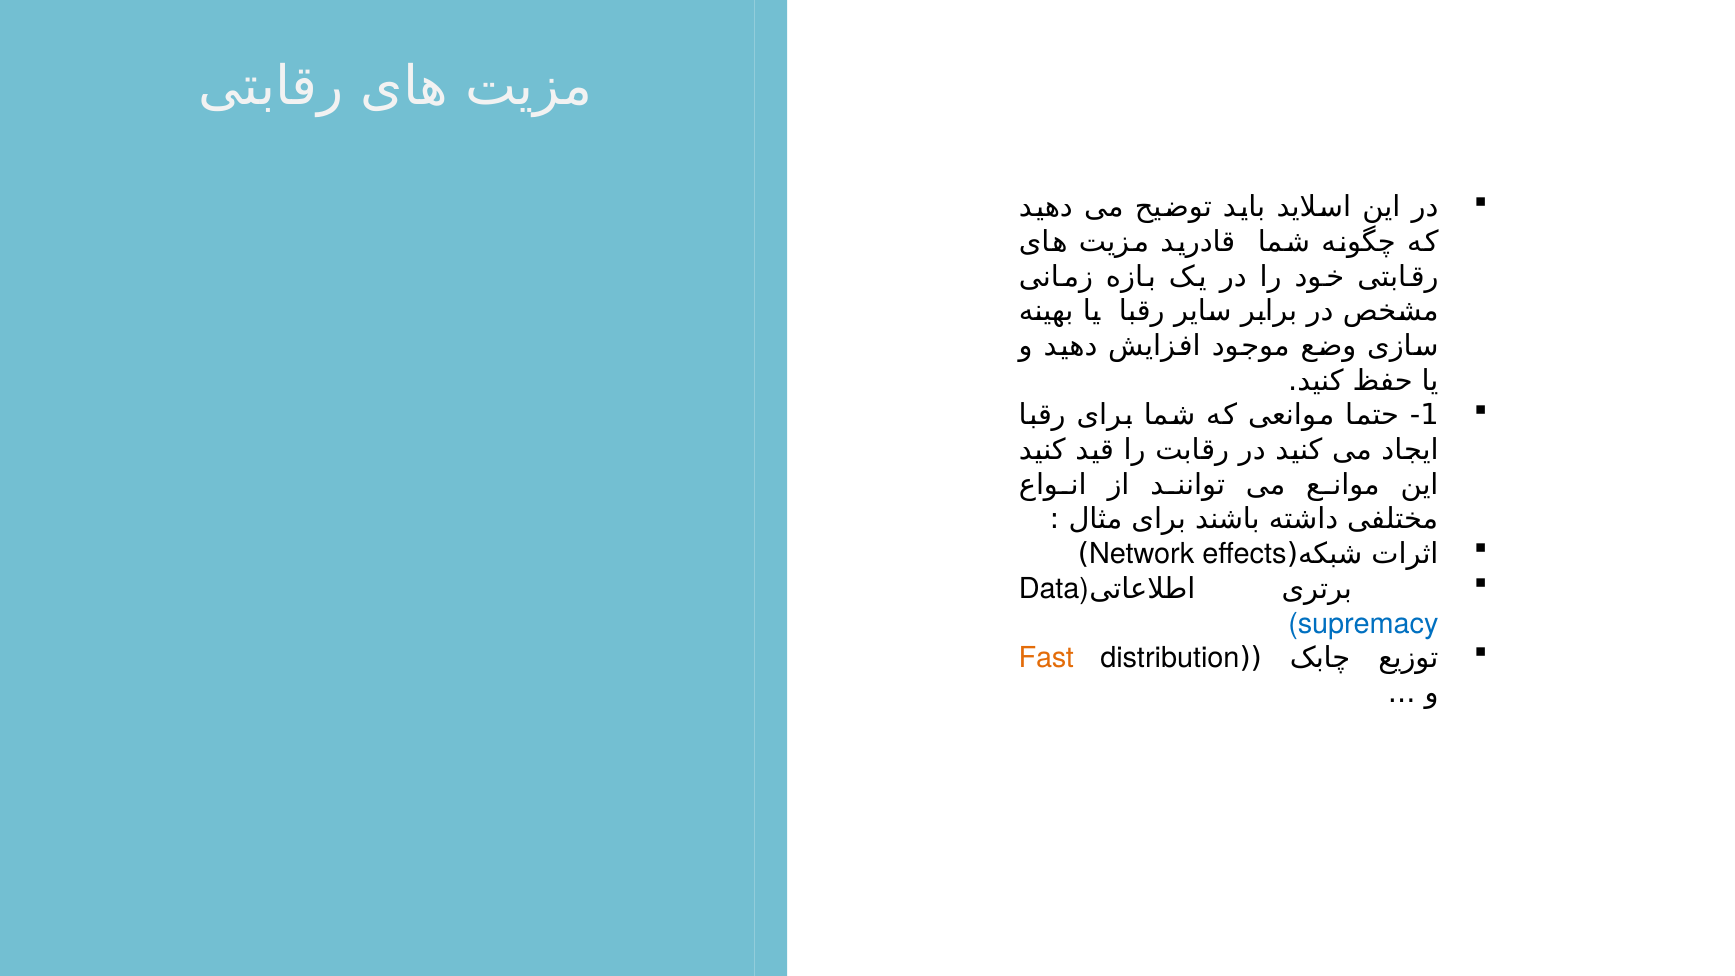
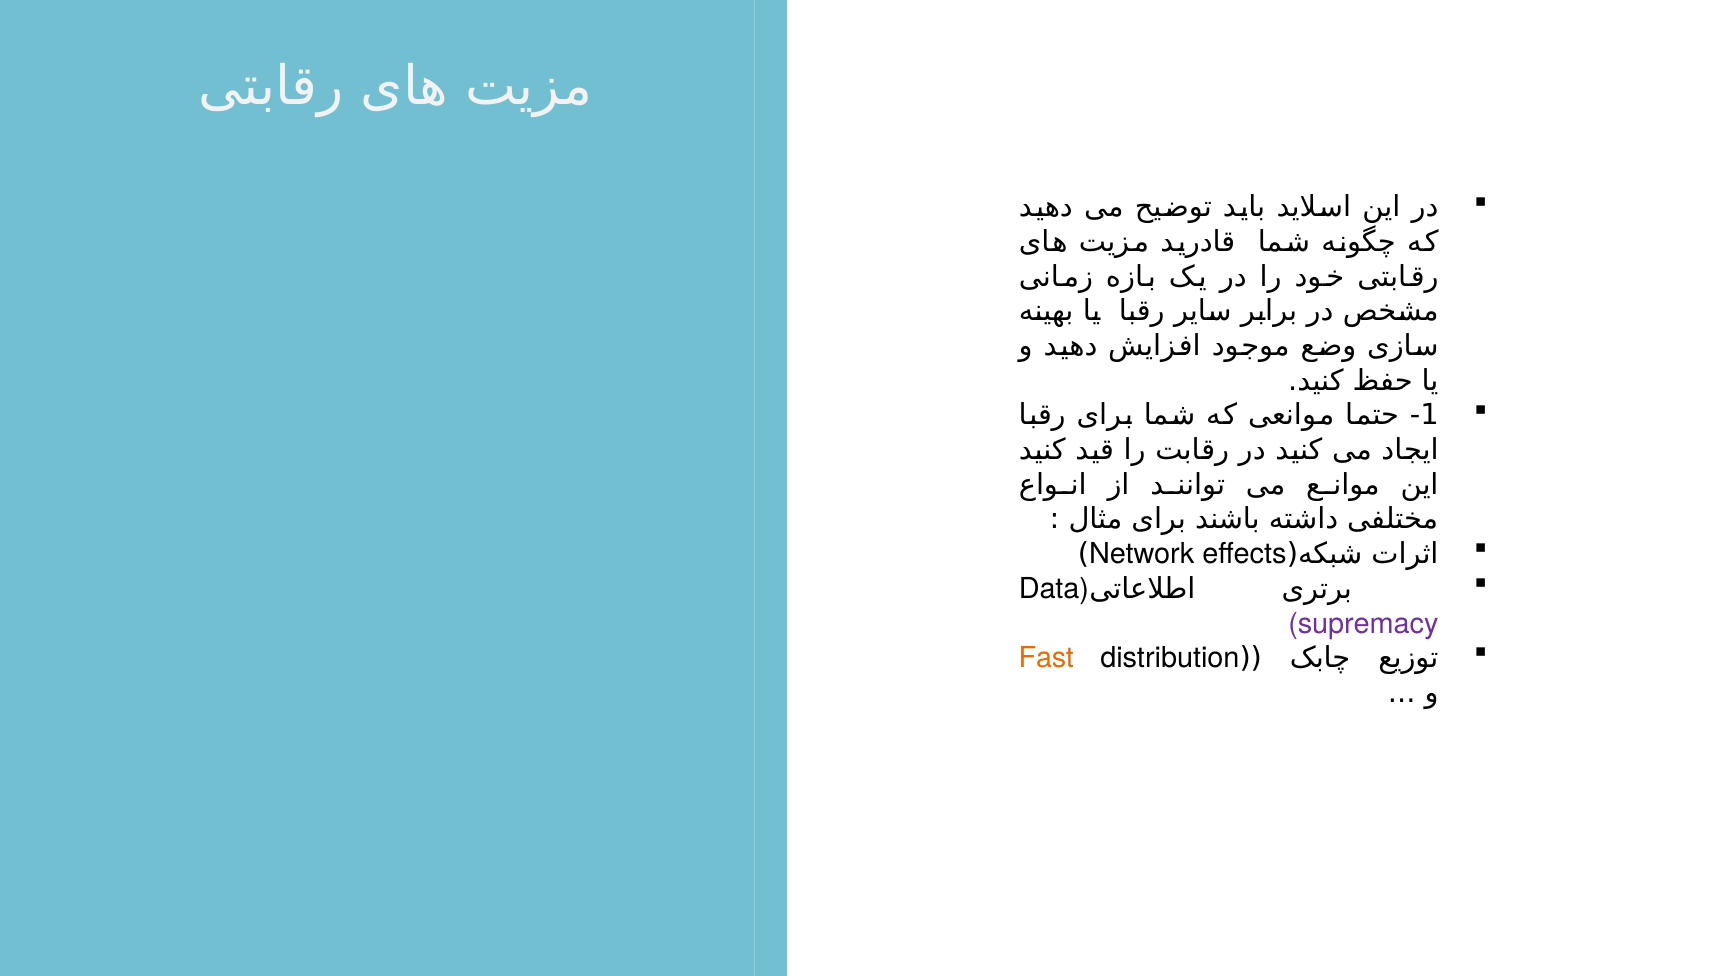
supremacy colour: blue -> purple (1363, 623)
